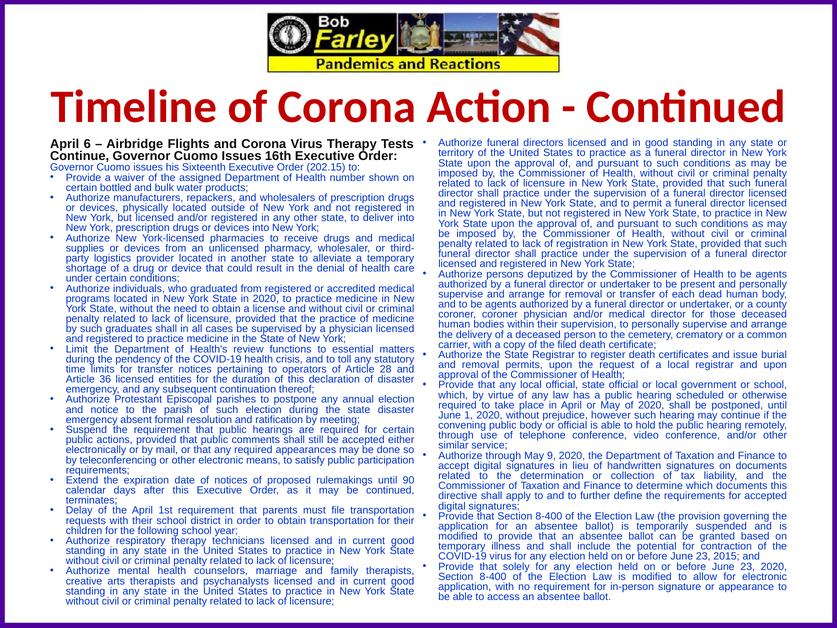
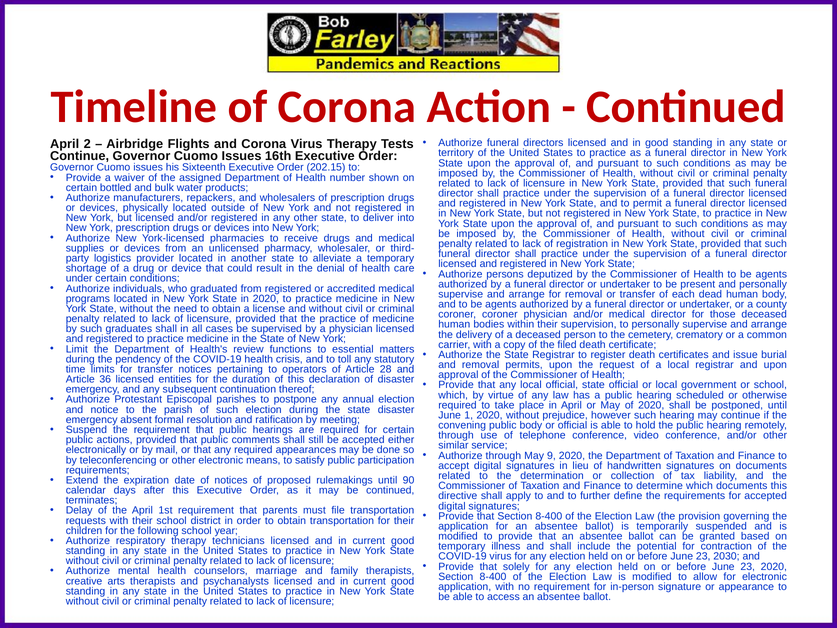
6: 6 -> 2 (87, 144)
2015: 2015 -> 2030 (726, 556)
